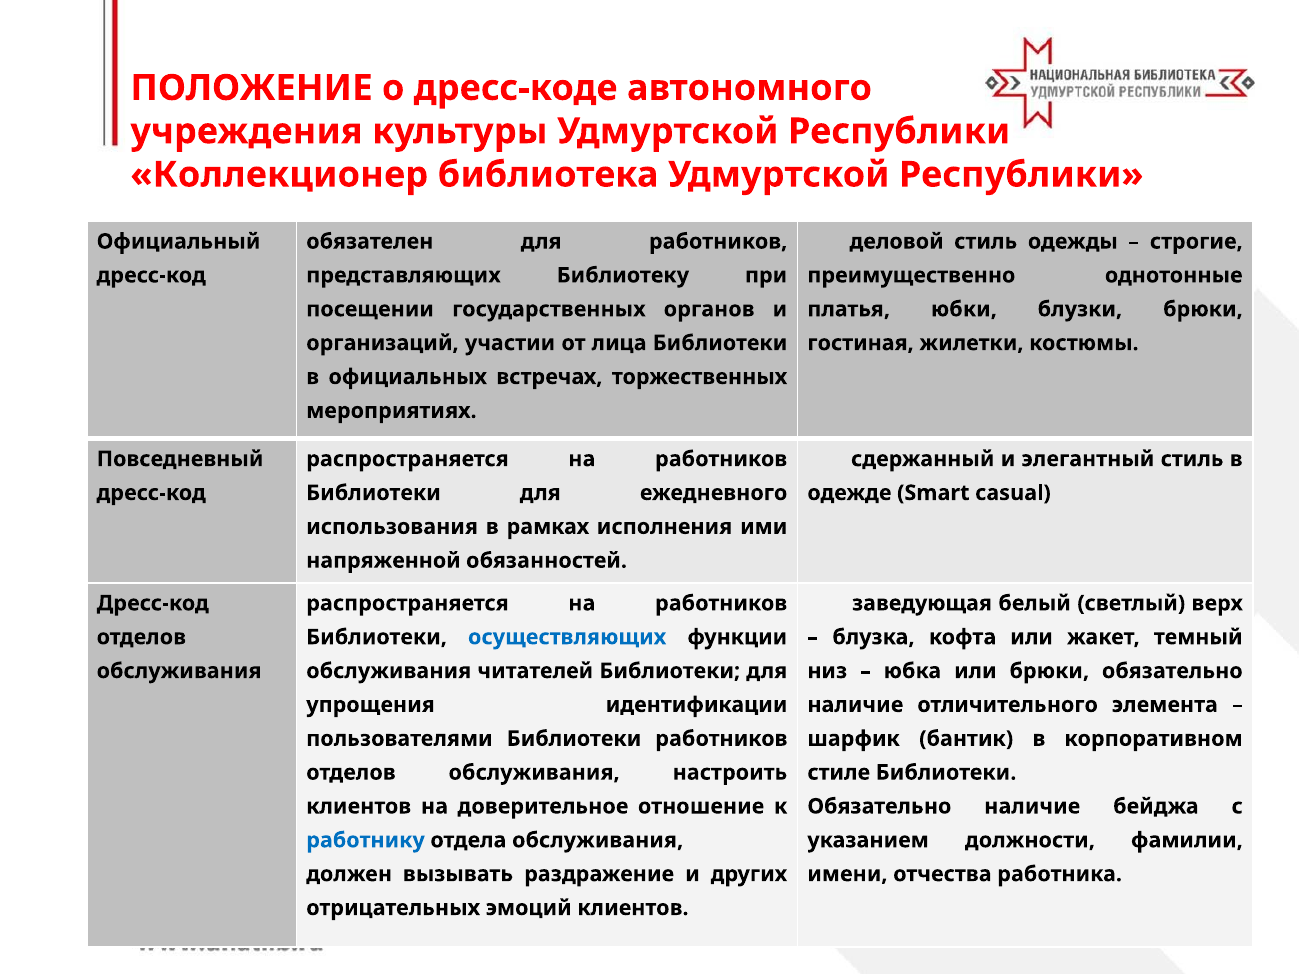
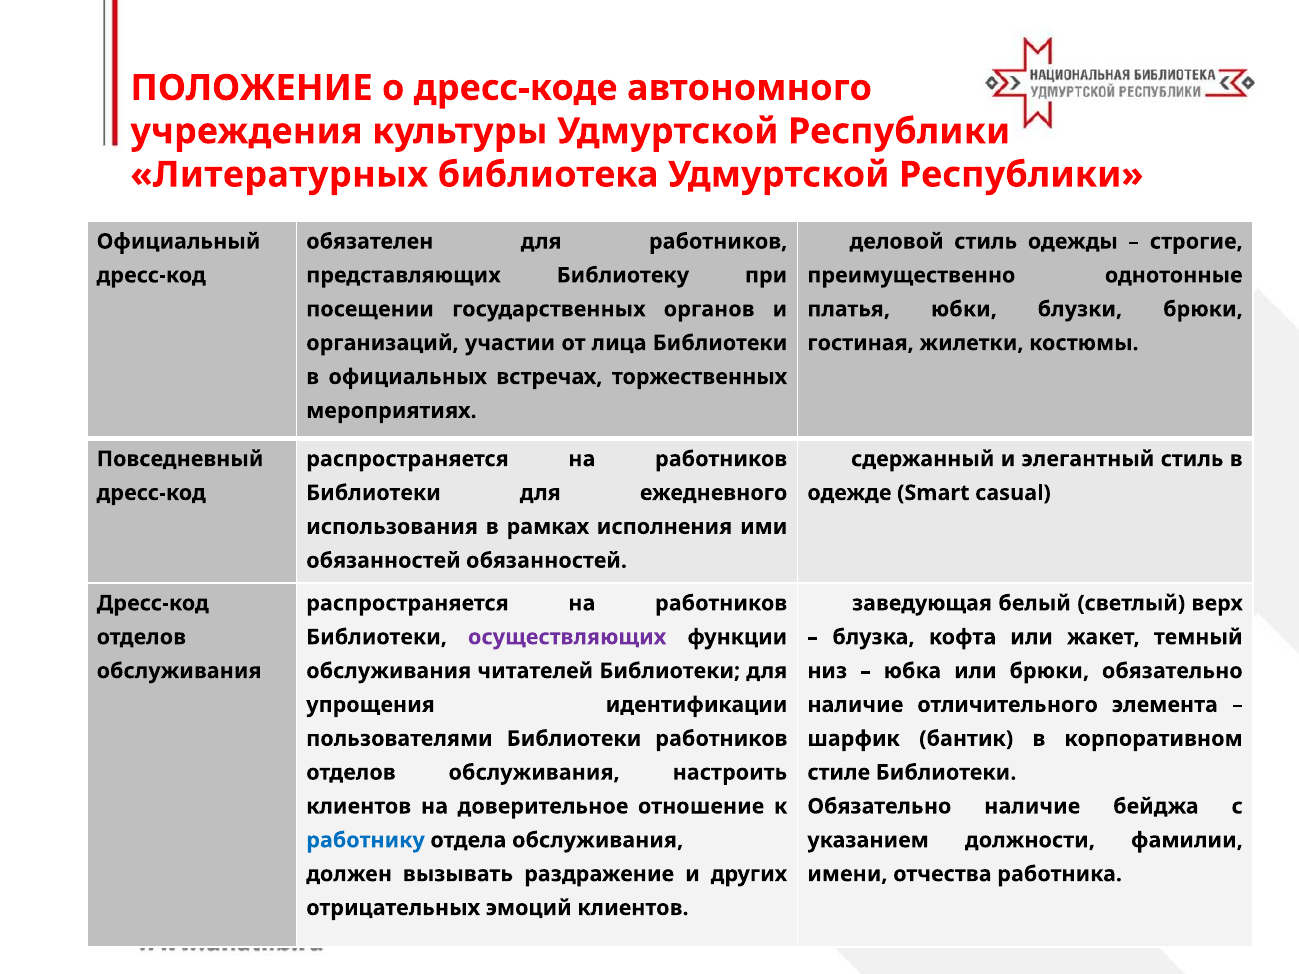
Коллекционер: Коллекционер -> Литературных (279, 175)
напряженной: напряженной -> обязанностей (383, 561)
осуществляющих colour: blue -> purple (567, 637)
